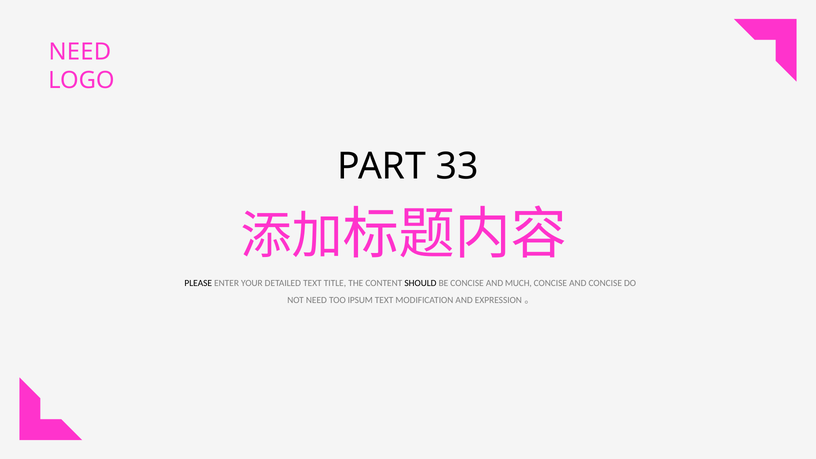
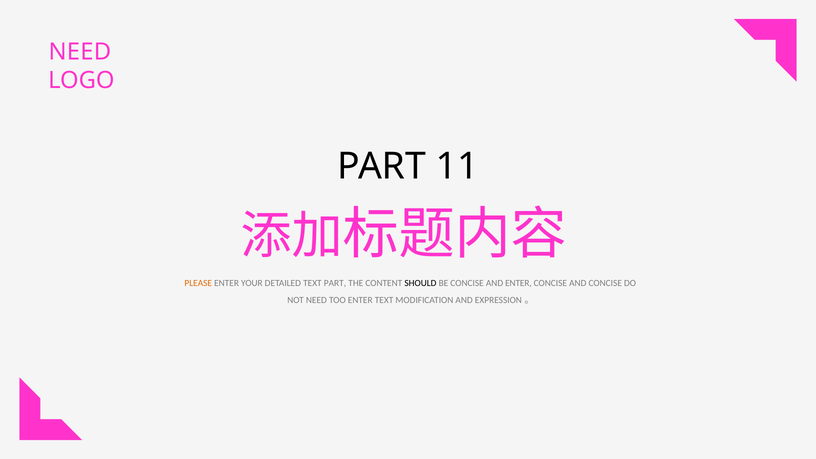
33: 33 -> 11 (457, 167)
PLEASE colour: black -> orange (198, 283)
TEXT TITLE: TITLE -> PART (335, 283)
AND MUCH: MUCH -> ENTER (518, 283)
TOO IPSUM: IPSUM -> ENTER (360, 300)
